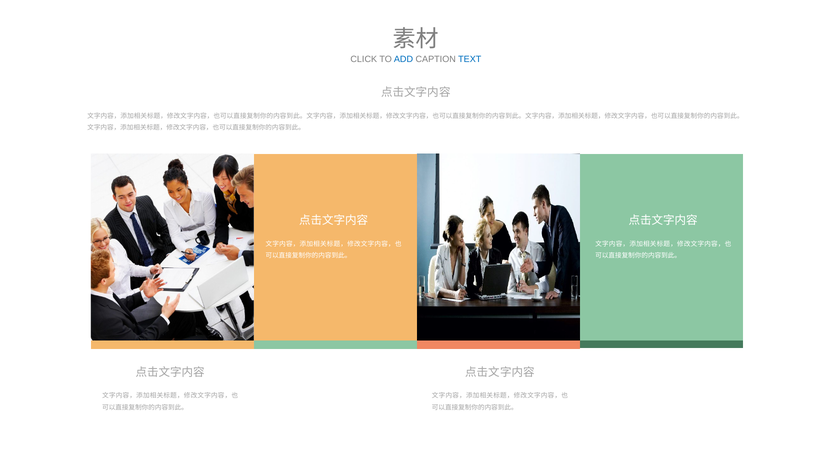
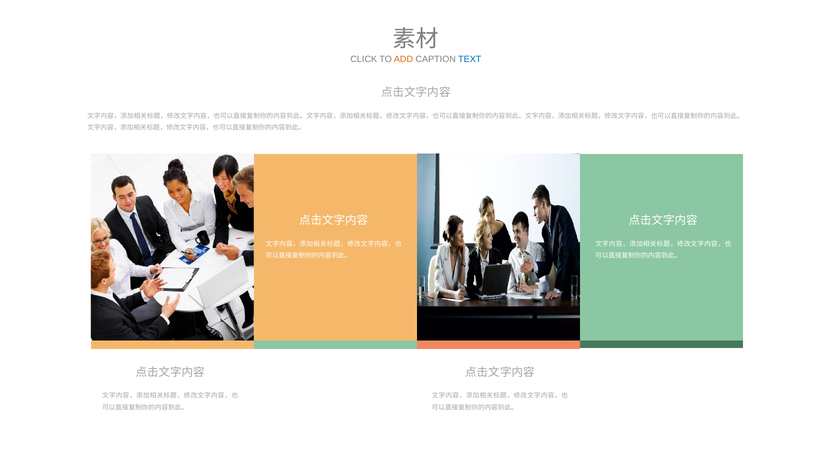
ADD colour: blue -> orange (403, 59)
